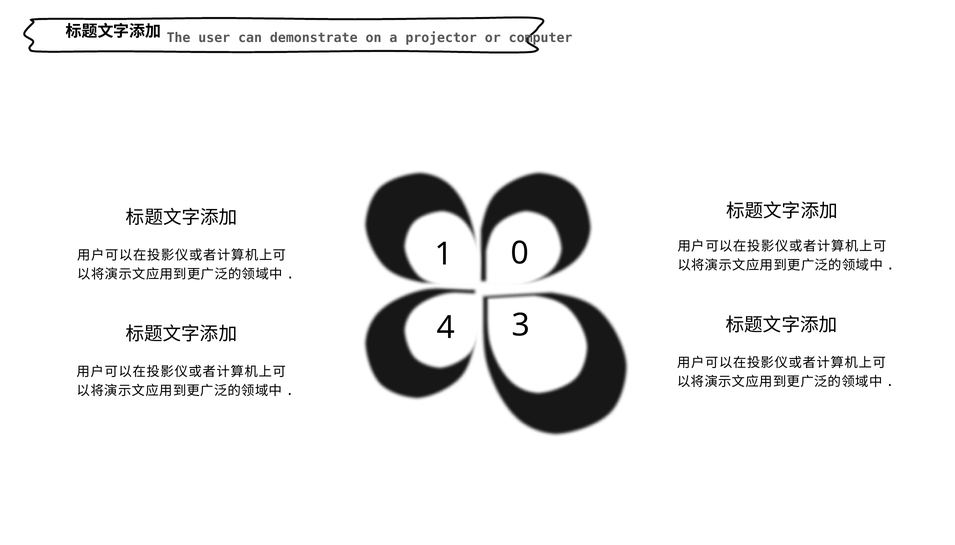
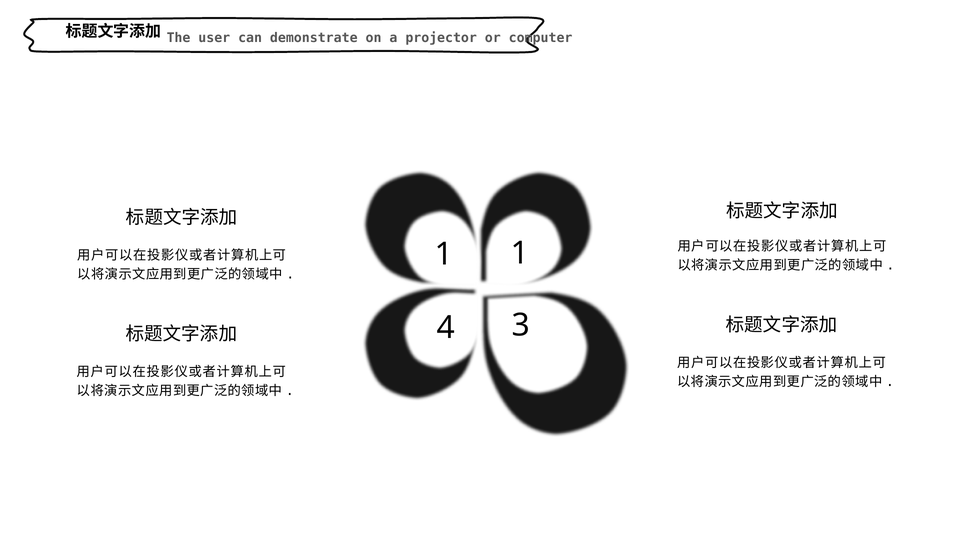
1 0: 0 -> 1 (520, 253)
